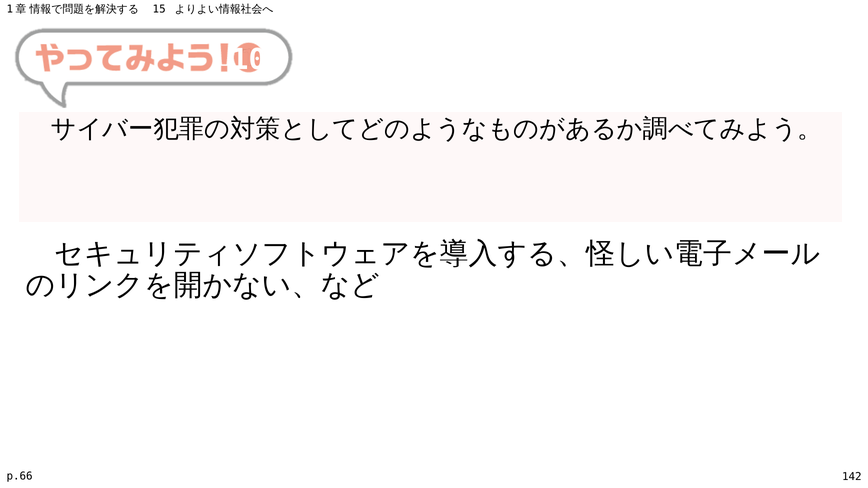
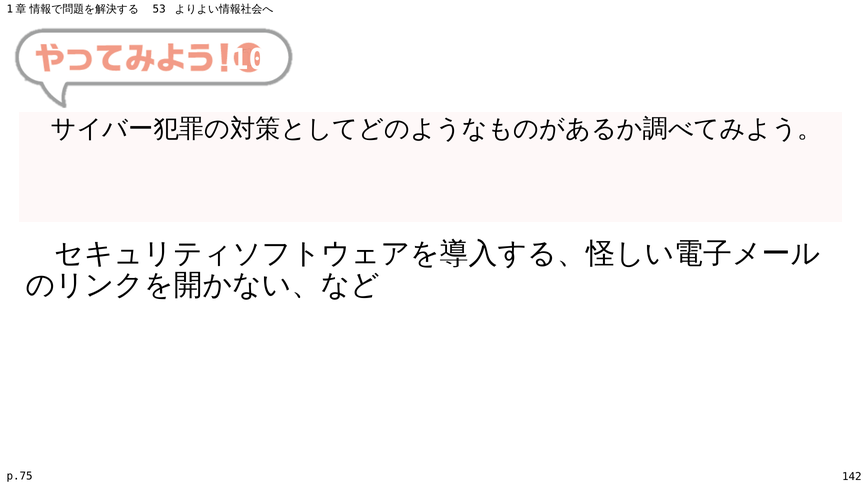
15: 15 -> 53 (159, 9)
p.66: p.66 -> p.75 (20, 476)
